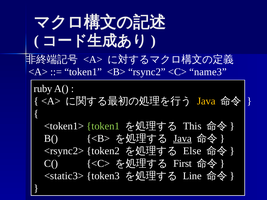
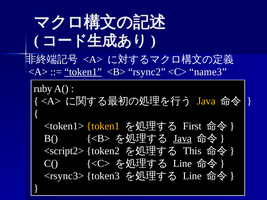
token1 underline: none -> present (83, 72)
token1 colour: light green -> yellow (103, 126)
This: This -> First (192, 126)
<rsync2>: <rsync2> -> <script2> (64, 151)
Else: Else -> This (192, 151)
First: First -> Line (183, 164)
<static3>: <static3> -> <rsync3> (64, 176)
